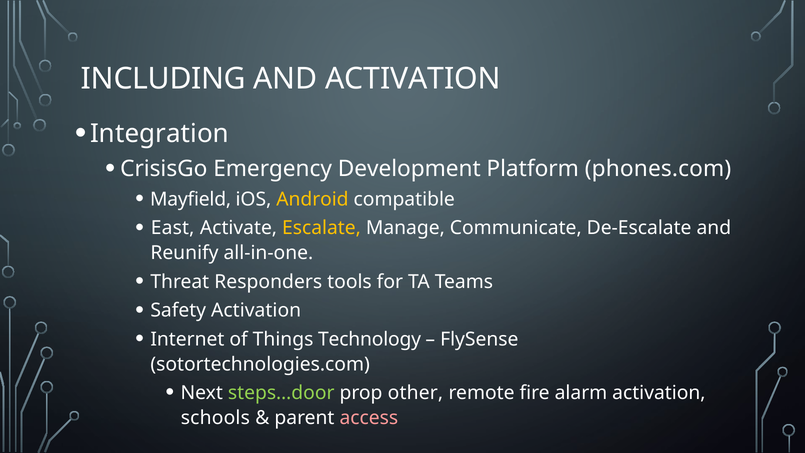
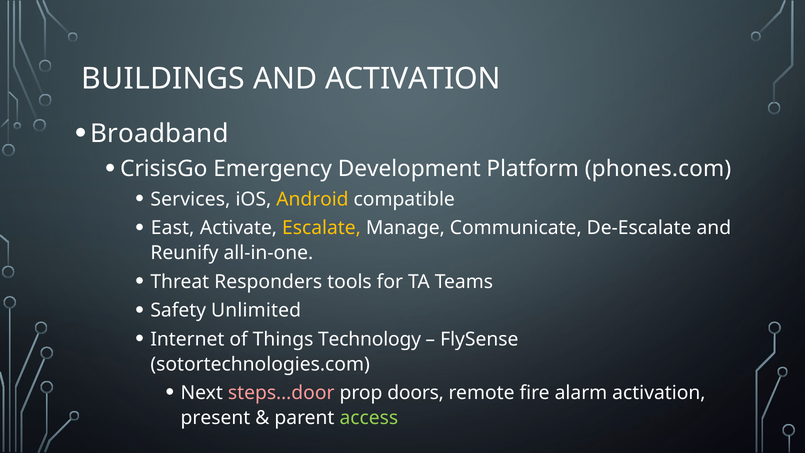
INCLUDING: INCLUDING -> BUILDINGS (163, 79)
Integration: Integration -> Broadband (159, 134)
Mayfield: Mayfield -> Services (190, 199)
Safety Activation: Activation -> Unlimited (256, 310)
steps…door colour: light green -> pink (281, 393)
other: other -> doors (416, 393)
schools: schools -> present (215, 418)
access colour: pink -> light green (369, 418)
